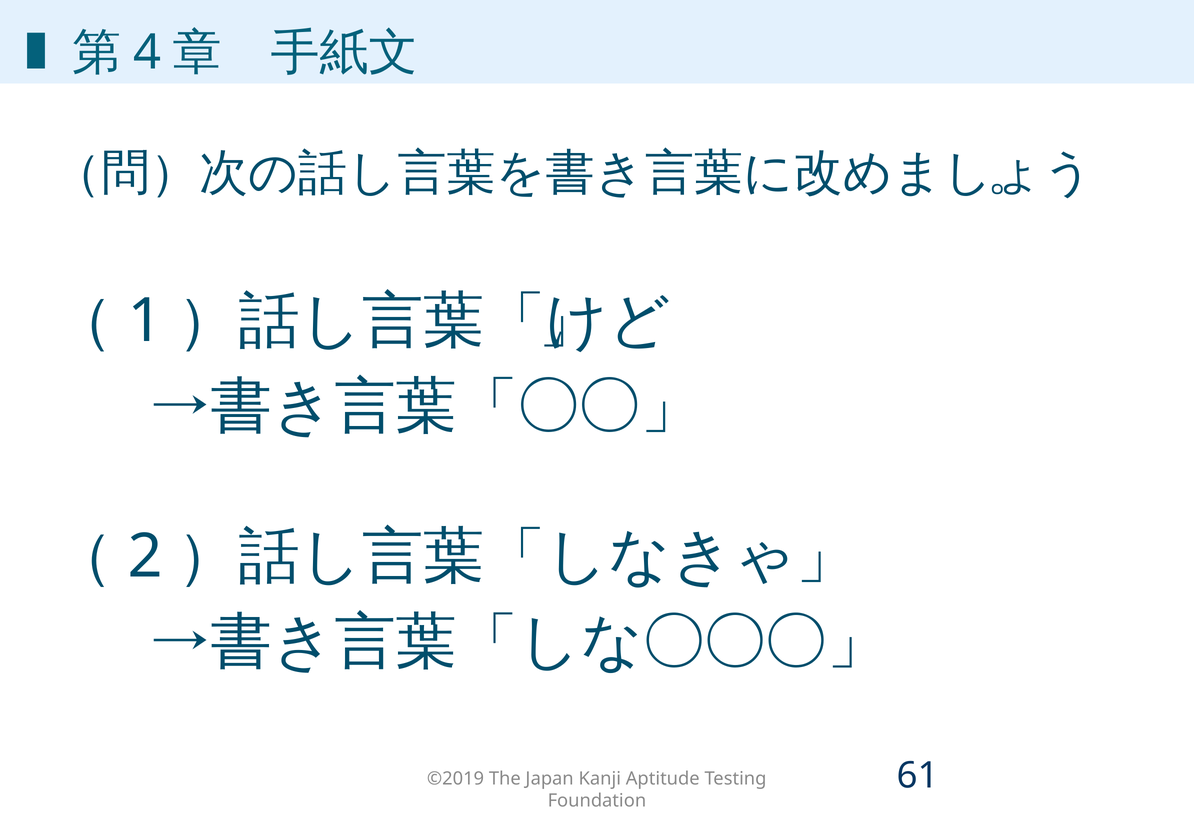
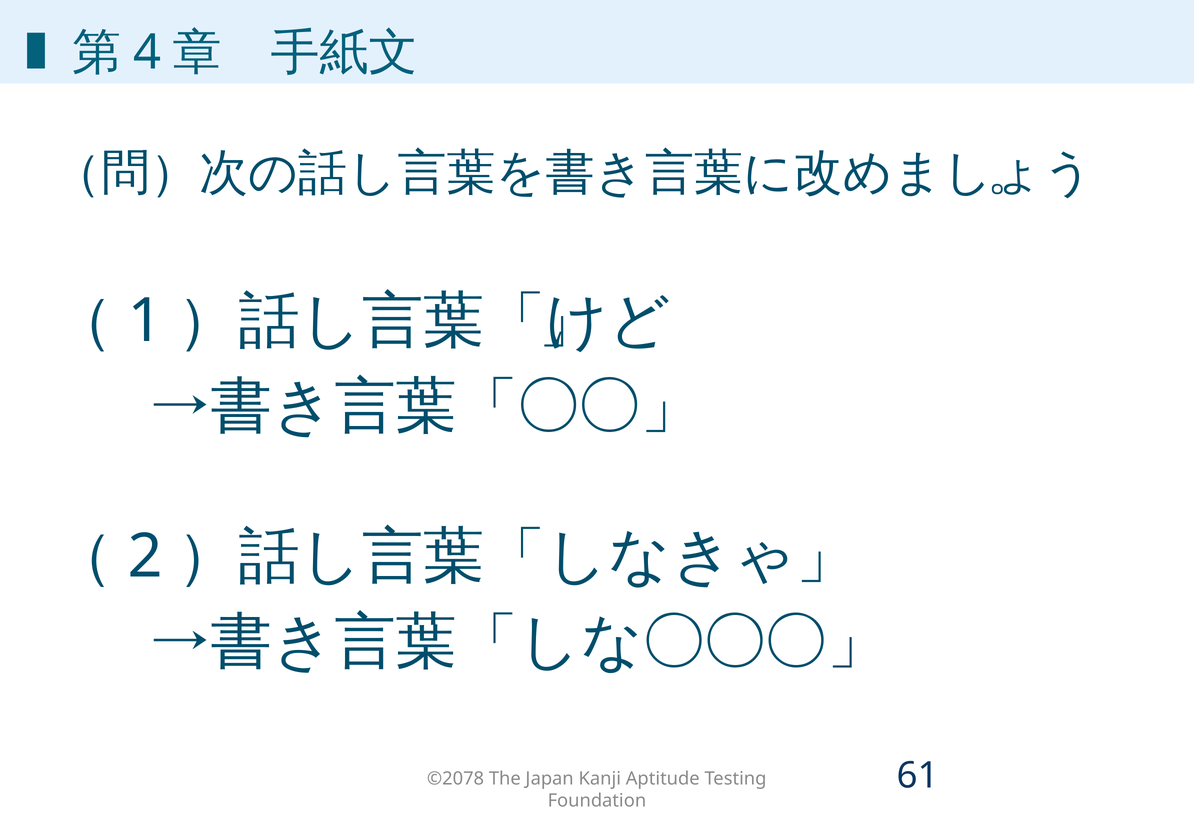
©2019: ©2019 -> ©2078 (456, 779)
